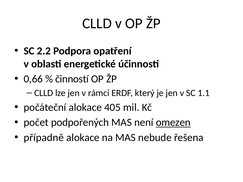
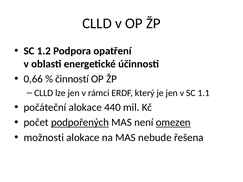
2.2: 2.2 -> 1.2 (44, 51)
405: 405 -> 440 (112, 107)
podpořených underline: none -> present (80, 123)
případně: případně -> možnosti (44, 138)
